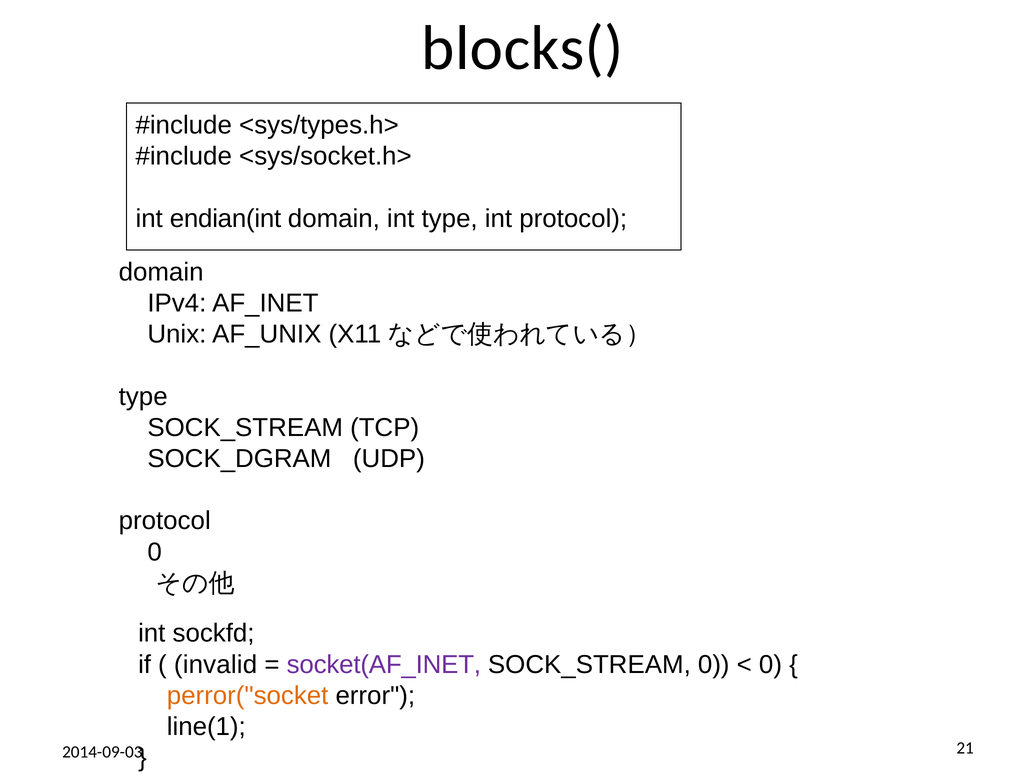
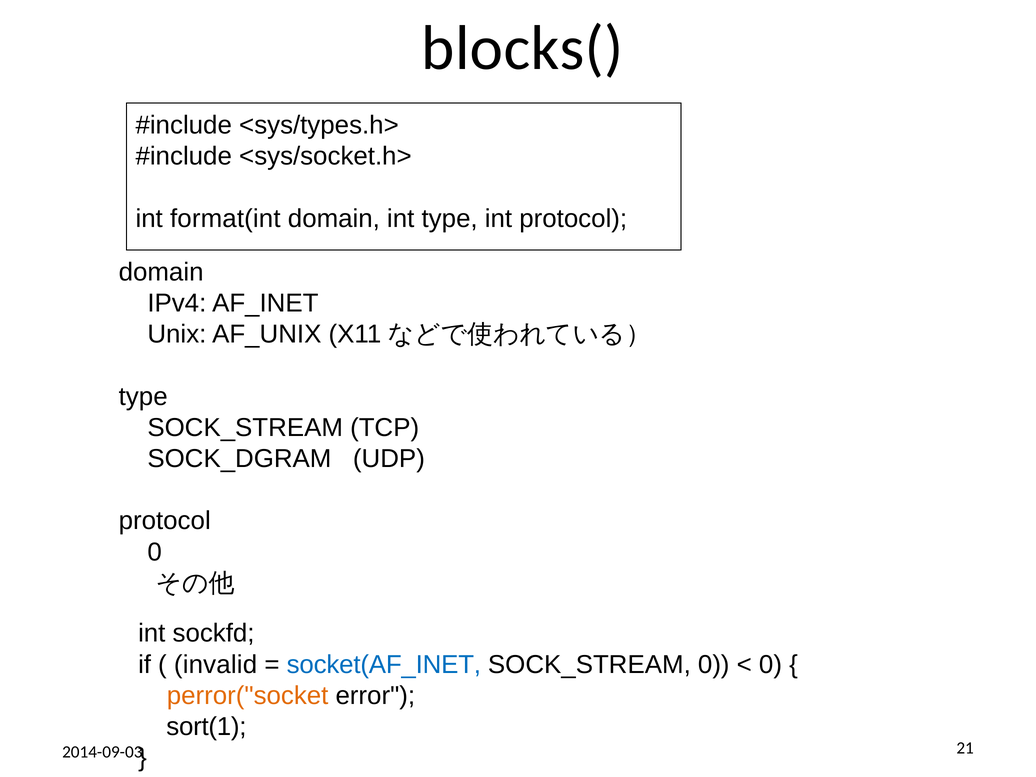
endian(int: endian(int -> format(int (225, 219)
socket(AF_INET colour: purple -> blue (384, 664)
line(1: line(1 -> sort(1 (206, 727)
